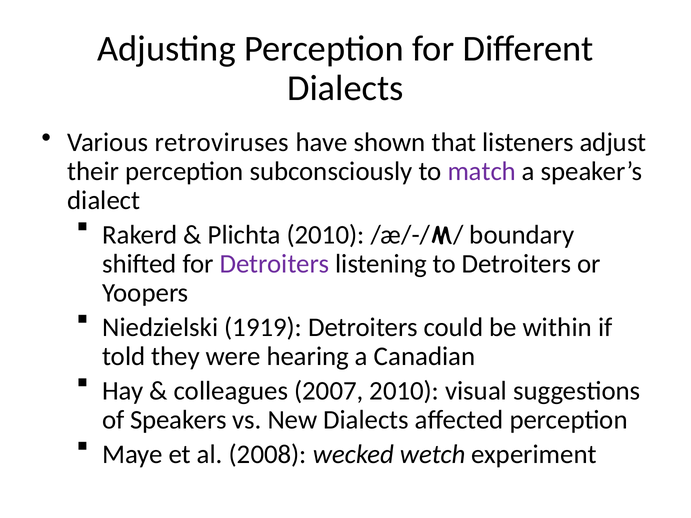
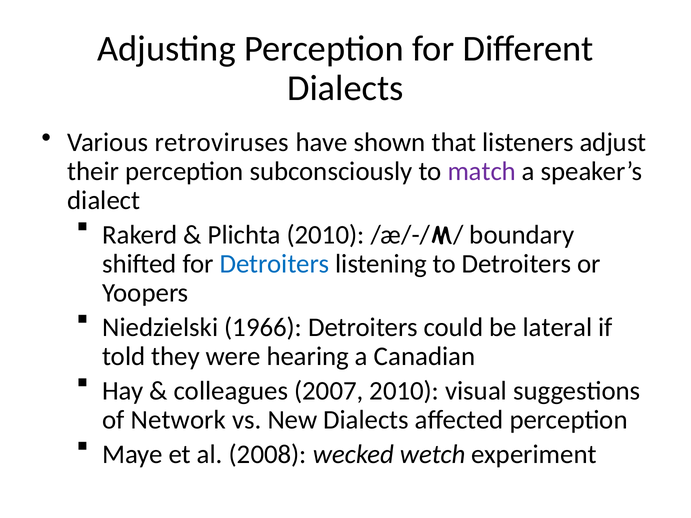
Detroiters colour: purple -> blue (275, 264)
1919: 1919 -> 1966 (263, 328)
within: within -> lateral (557, 328)
Speakers: Speakers -> Network (178, 420)
